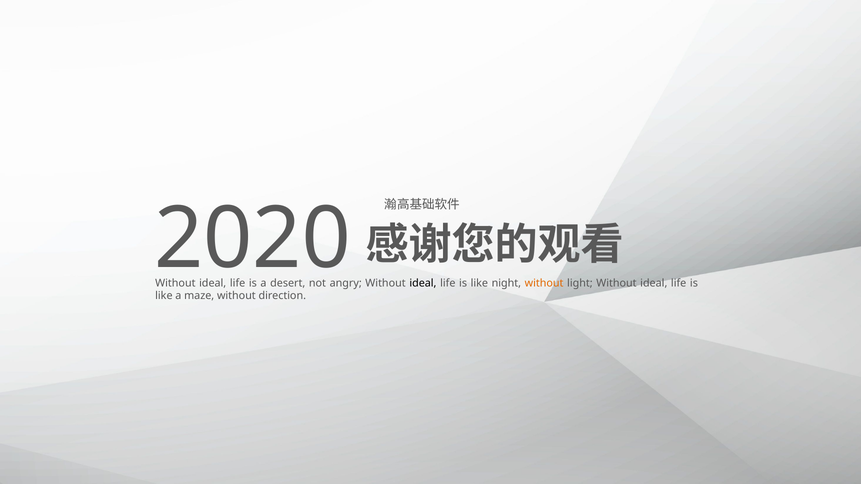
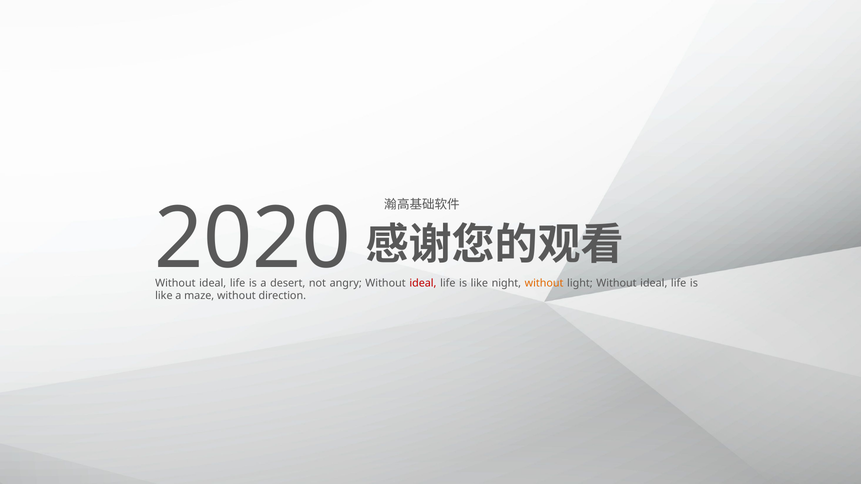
ideal colour: black -> red (423, 283)
